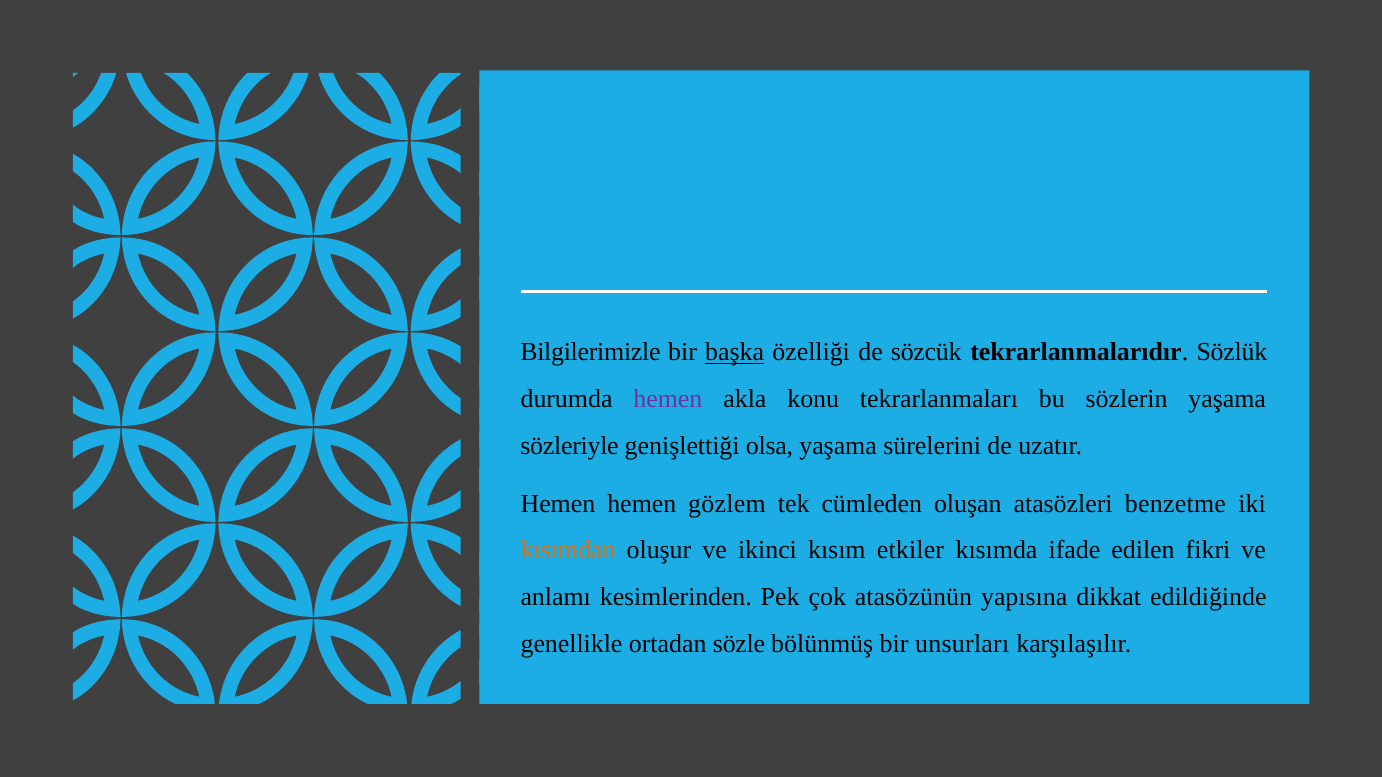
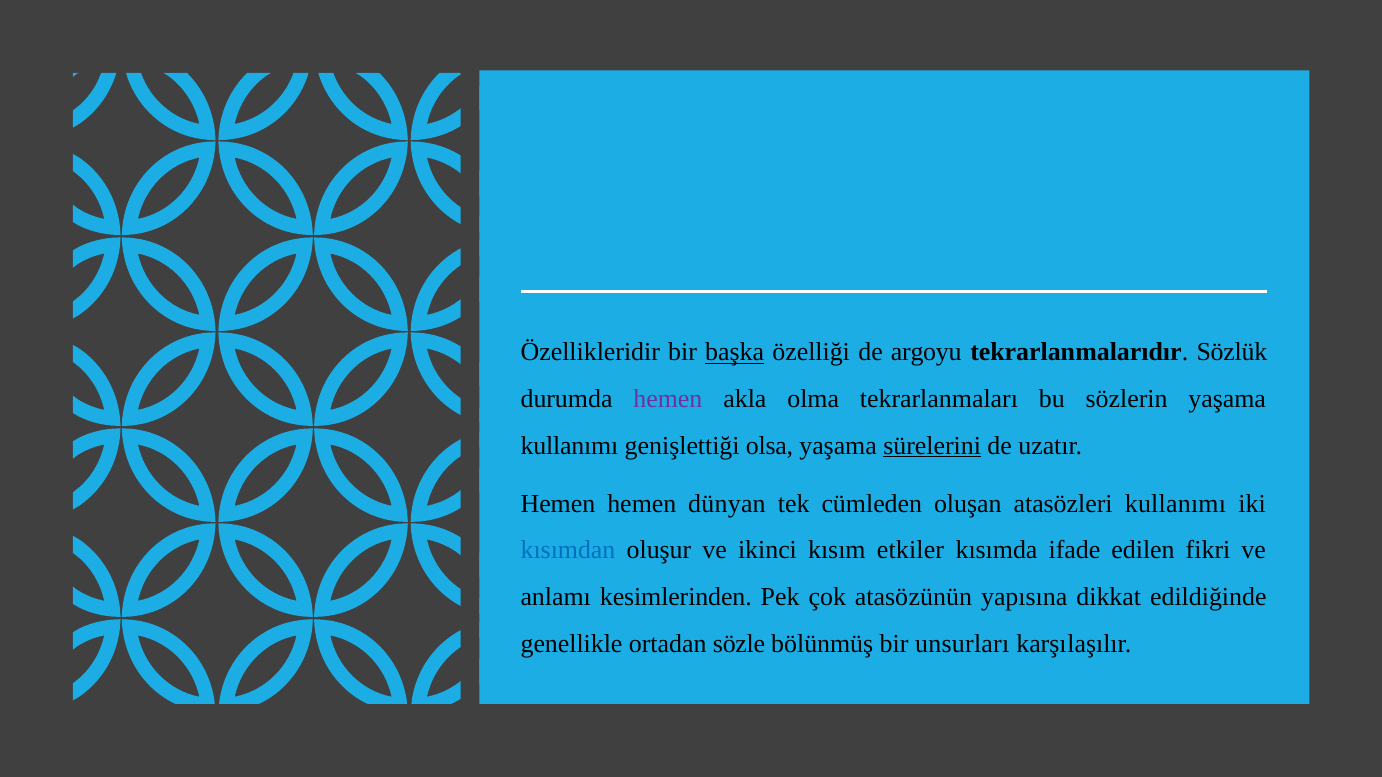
Bilgilerimizle: Bilgilerimizle -> Özellikleridir (590, 353)
sözcük: sözcük -> argoyu (926, 353)
konu: konu -> olma (813, 399)
sözleriyle: sözleriyle -> kullanımı (569, 446)
sürelerini underline: none -> present (932, 446)
gözlem: gözlem -> dünyan (727, 504)
atasözleri benzetme: benzetme -> kullanımı (1175, 504)
kısımdan colour: orange -> blue (568, 551)
